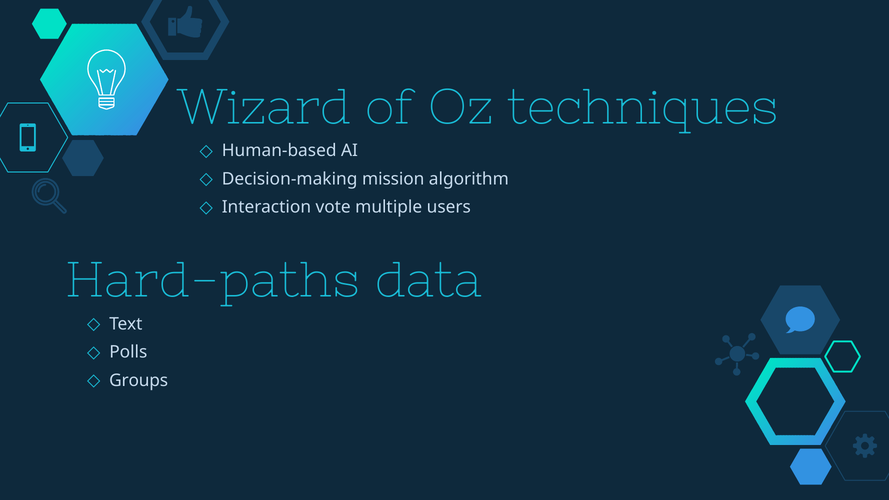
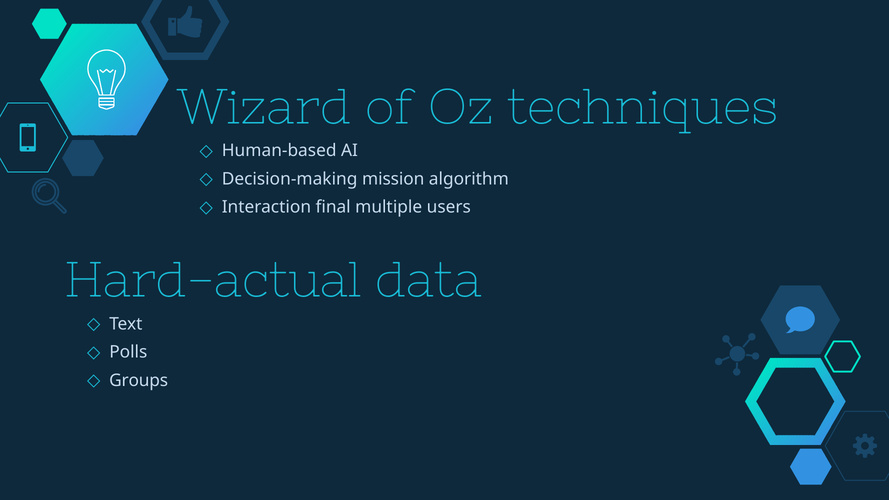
vote: vote -> final (333, 207)
Hard-paths: Hard-paths -> Hard-actual (213, 281)
